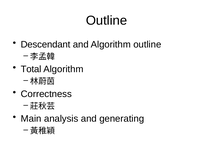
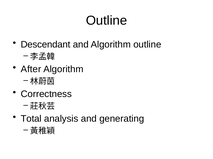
Total: Total -> After (31, 70)
Main: Main -> Total (31, 119)
